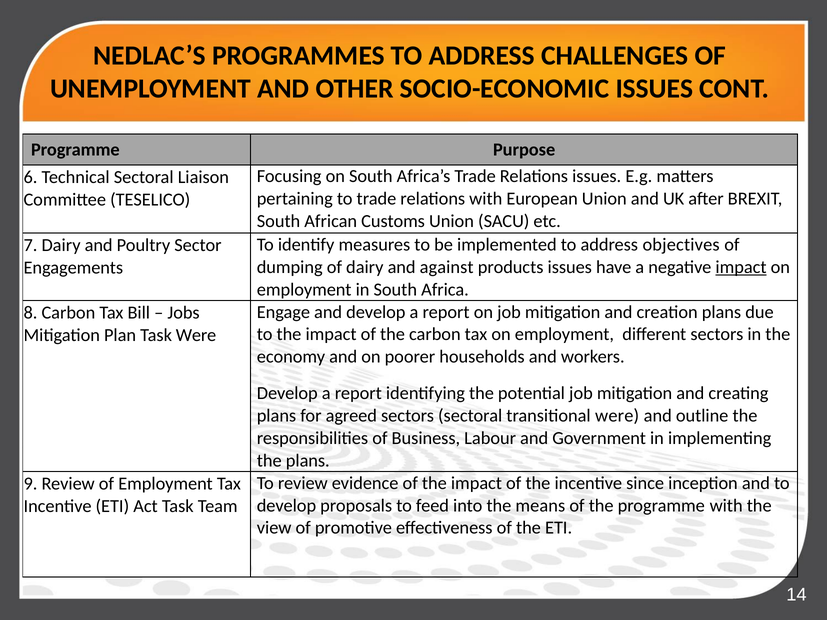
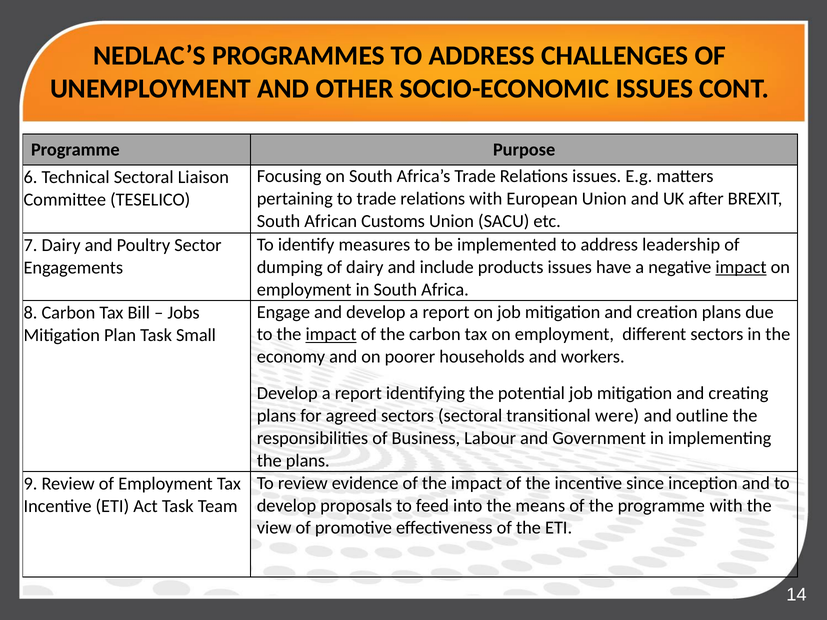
objectives: objectives -> leadership (681, 245)
against: against -> include (447, 267)
impact underline: none -> present (331, 335)
Task Were: Were -> Small (196, 335)
